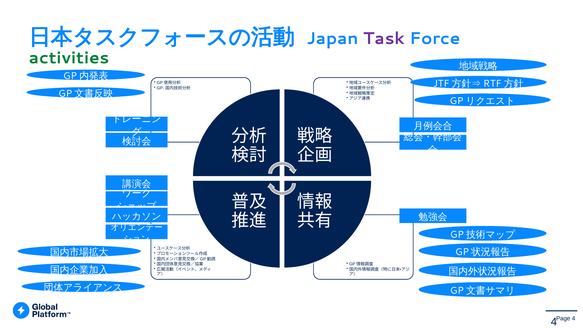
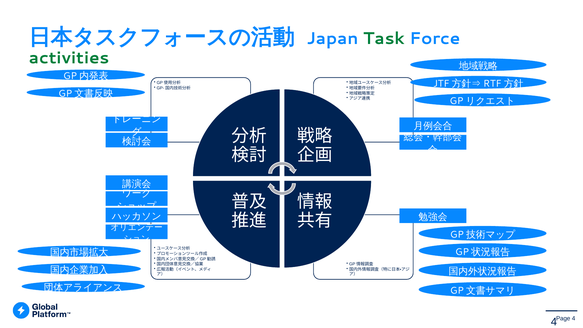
Task colour: purple -> green (384, 38)
